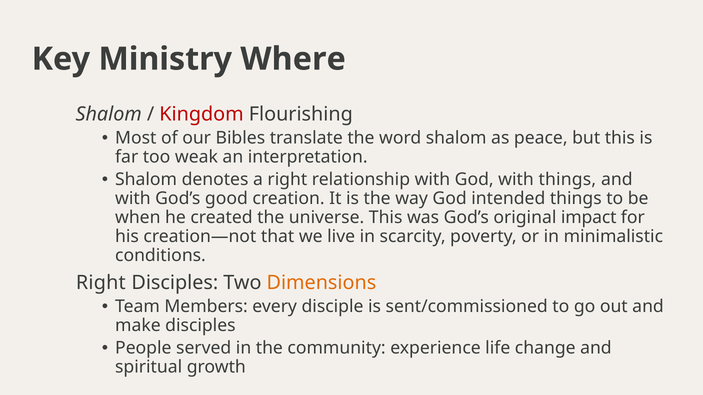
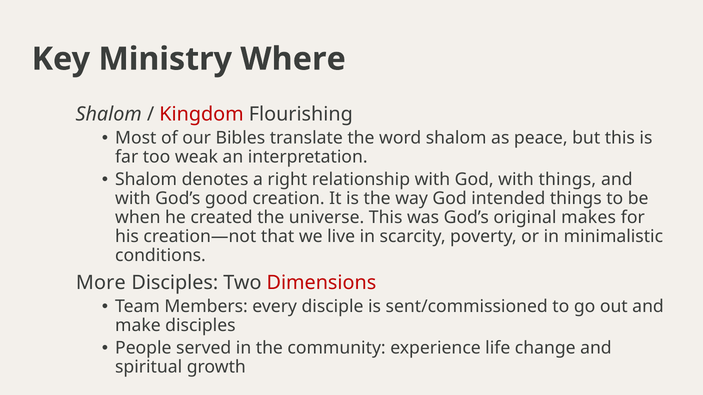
impact: impact -> makes (589, 218)
Right: Right -> More (101, 283)
Dimensions colour: orange -> red (321, 283)
